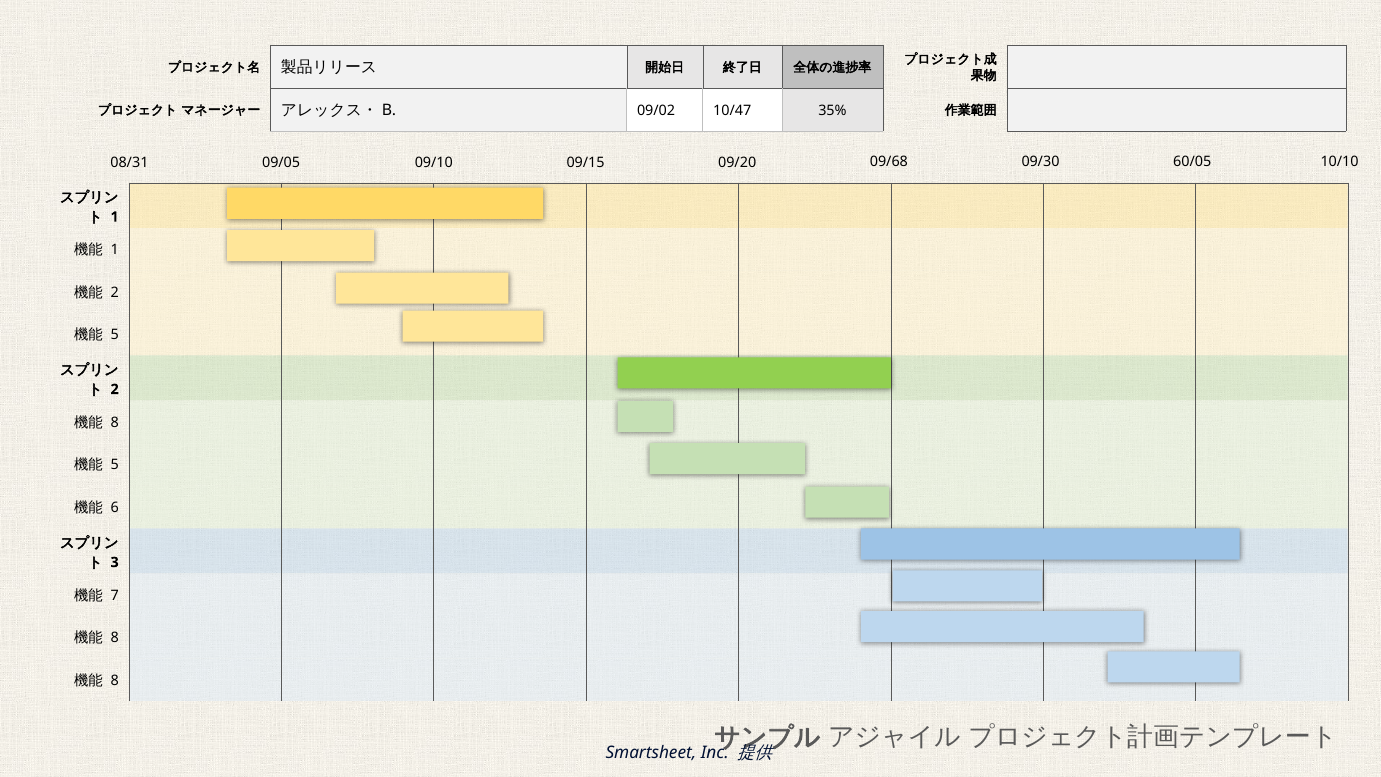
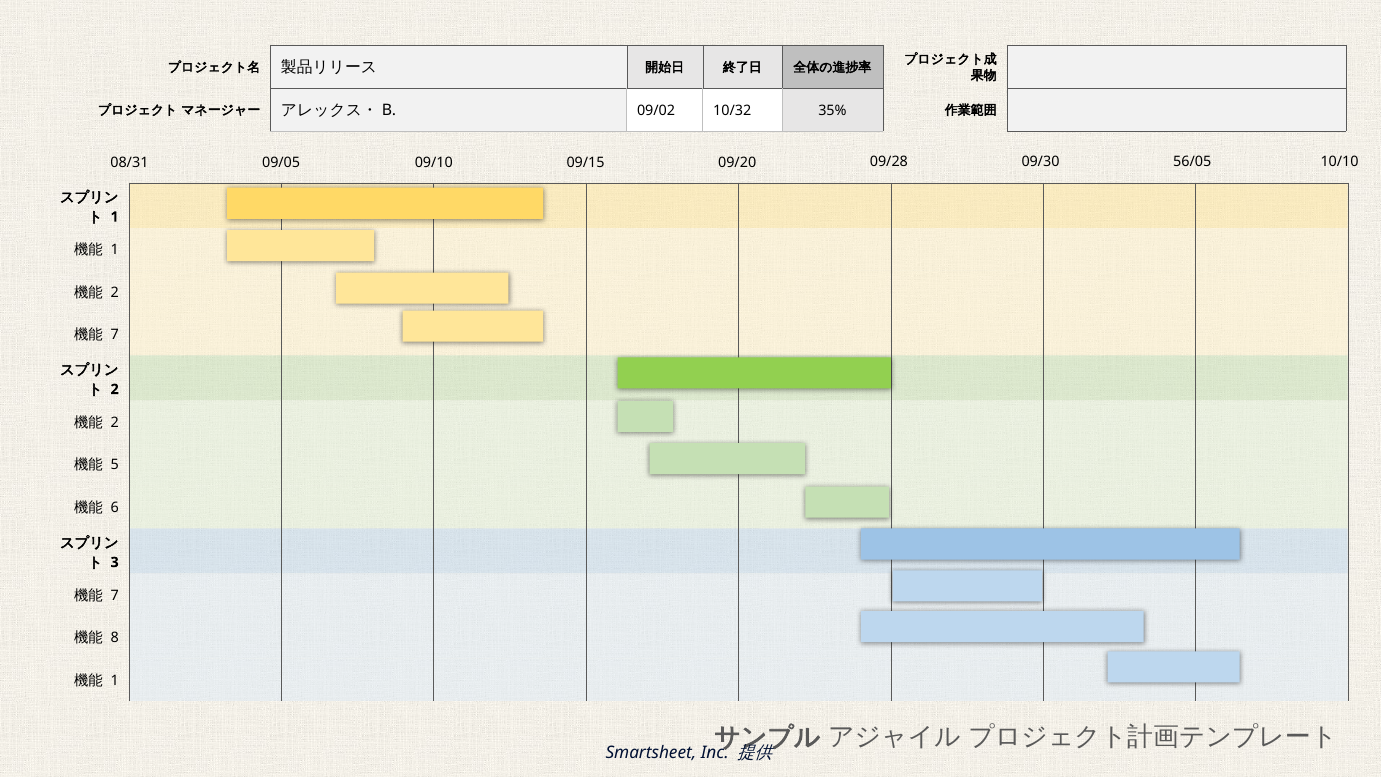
10/47: 10/47 -> 10/32 (732, 111)
09/68: 09/68 -> 09/28 (889, 162)
60/05: 60/05 -> 56/05 (1192, 162)
5: 5 -> 7 (115, 335)
8: 8 -> 2 (115, 422)
8: 8 -> 1 (115, 680)
